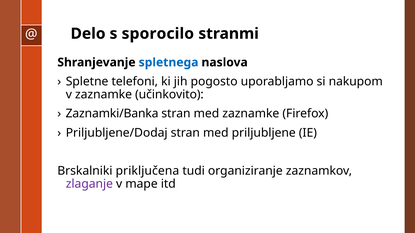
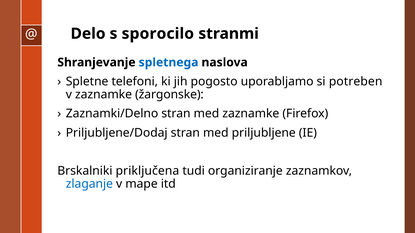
nakupom: nakupom -> potreben (356, 82)
učinkovito: učinkovito -> žargonske (169, 95)
Zaznamki/Banka: Zaznamki/Banka -> Zaznamki/Delno (112, 114)
zlaganje colour: purple -> blue (89, 184)
